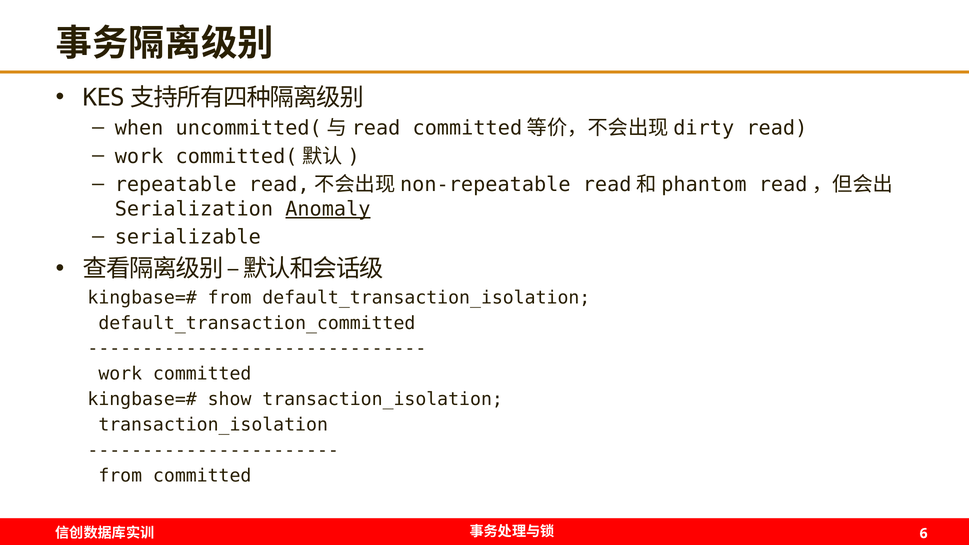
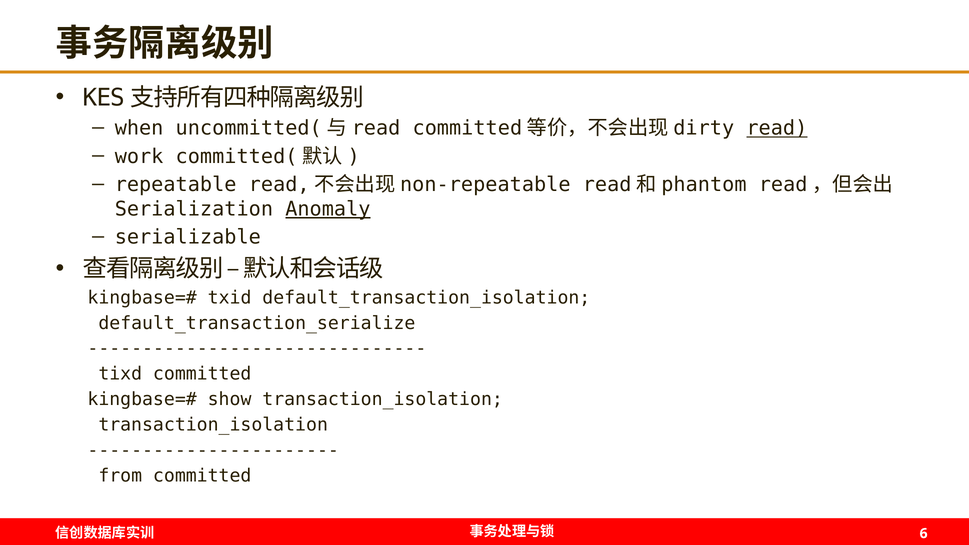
read underline: none -> present (777, 128)
from: from -> txid (230, 298)
default_transaction_committed: default_transaction_committed -> default_transaction_serialize (257, 323)
work: work -> tixd (120, 374)
